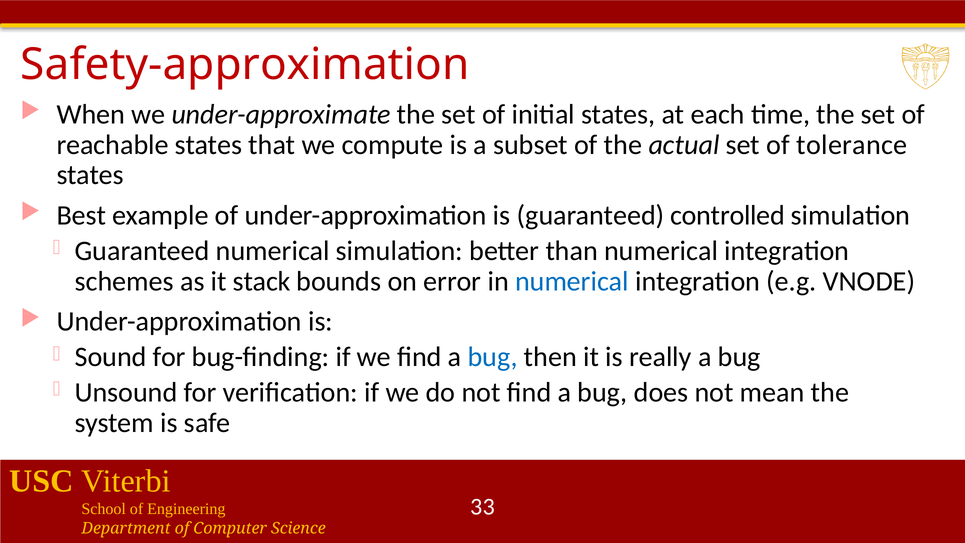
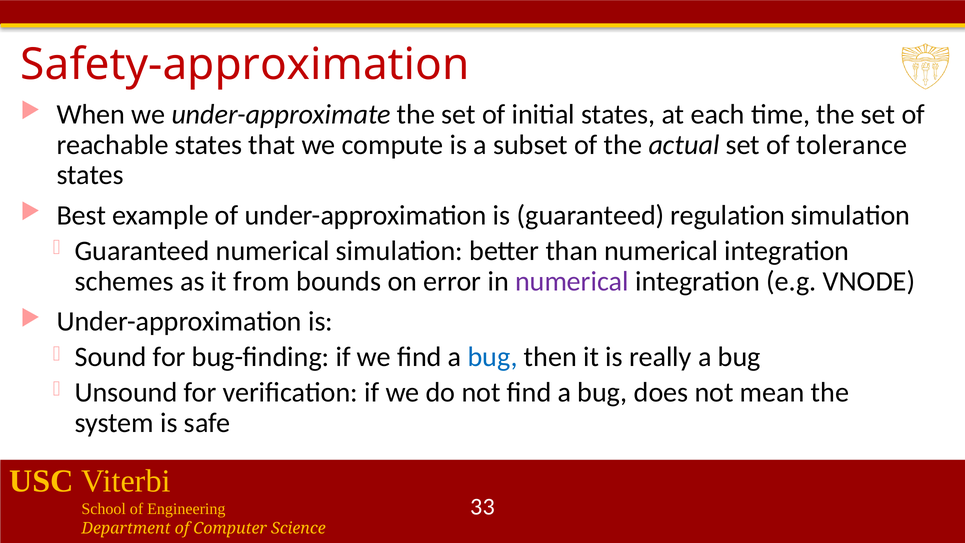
controlled: controlled -> regulation (728, 215)
stack: stack -> from (261, 281)
numerical colour: blue -> purple (572, 281)
